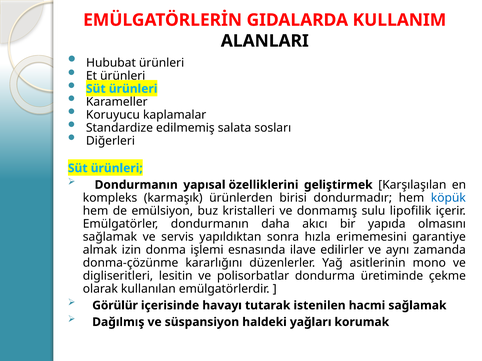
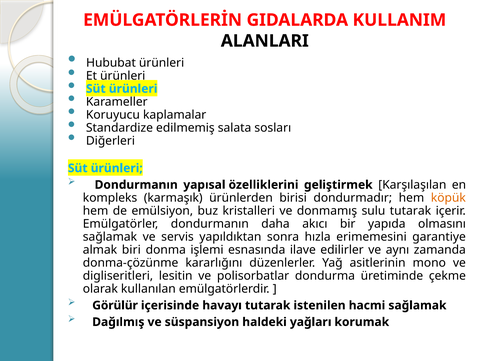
köpük colour: blue -> orange (448, 198)
sulu lipofilik: lipofilik -> tutarak (410, 211)
izin: izin -> biri (131, 250)
